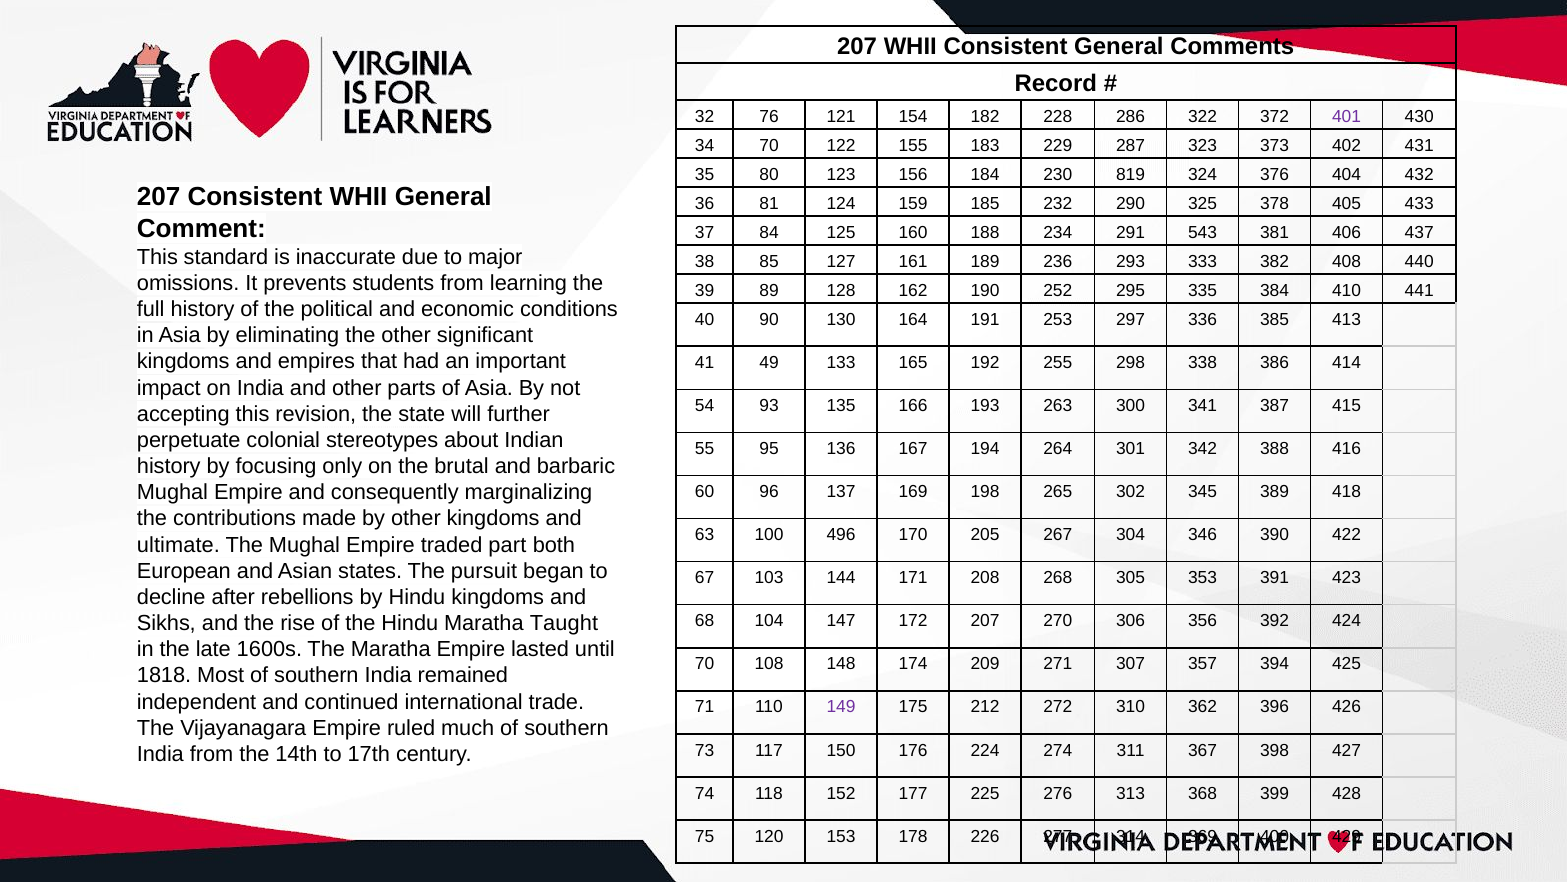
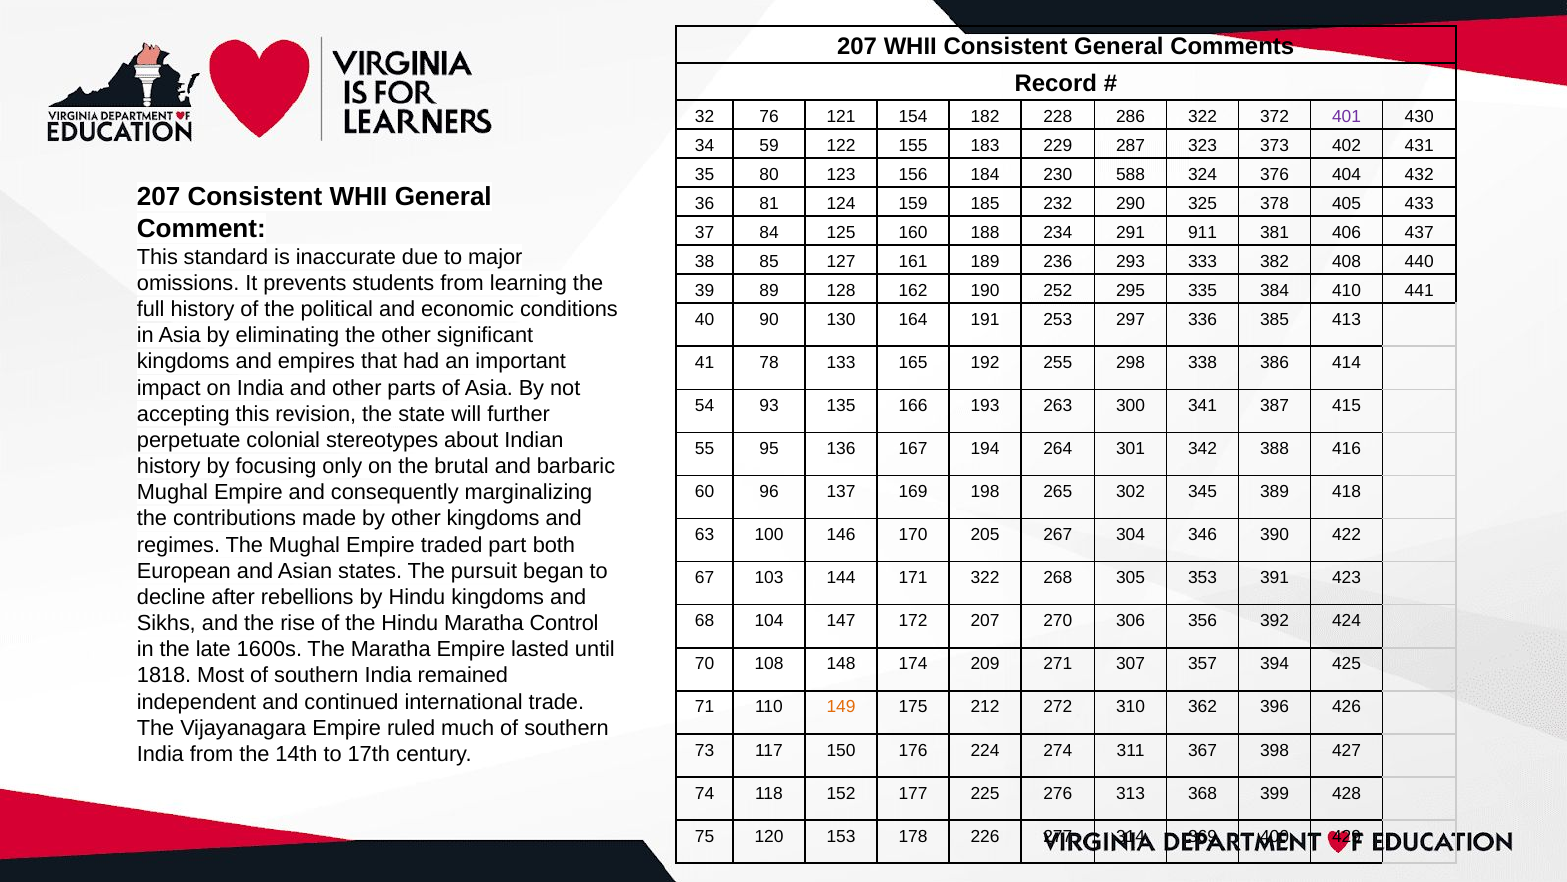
34 70: 70 -> 59 (769, 145)
819: 819 -> 588 (1131, 174)
543: 543 -> 911 (1203, 232)
49: 49 -> 78 (769, 362)
496: 496 -> 146 (841, 535)
ultimate: ultimate -> regimes (179, 545)
171 208: 208 -> 322 (985, 578)
Taught: Taught -> Control (564, 623)
149 colour: purple -> orange (841, 707)
